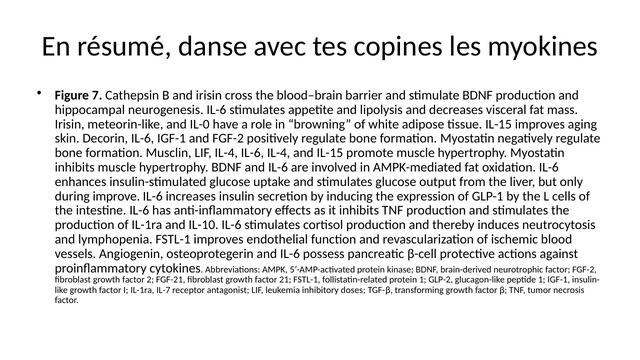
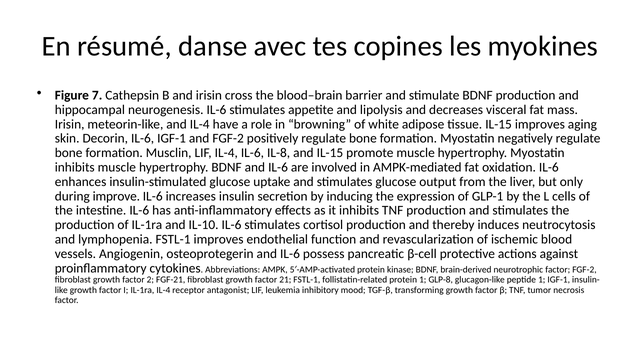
and IL-0: IL-0 -> IL-4 (200, 124)
IL-6 IL-4: IL-4 -> IL-8 (279, 153)
GLP-2: GLP-2 -> GLP-8 (441, 280)
IL-1ra IL-7: IL-7 -> IL-4 (163, 290)
doses: doses -> mood (353, 290)
